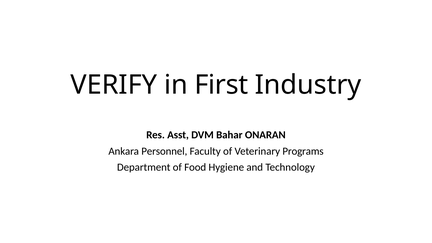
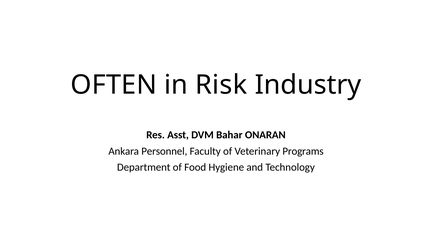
VERIFY: VERIFY -> OFTEN (114, 85)
First: First -> Risk (221, 85)
